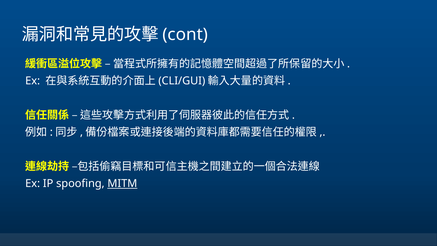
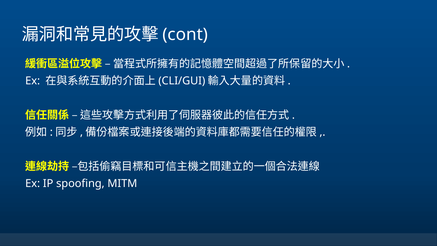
MITM underline: present -> none (122, 183)
